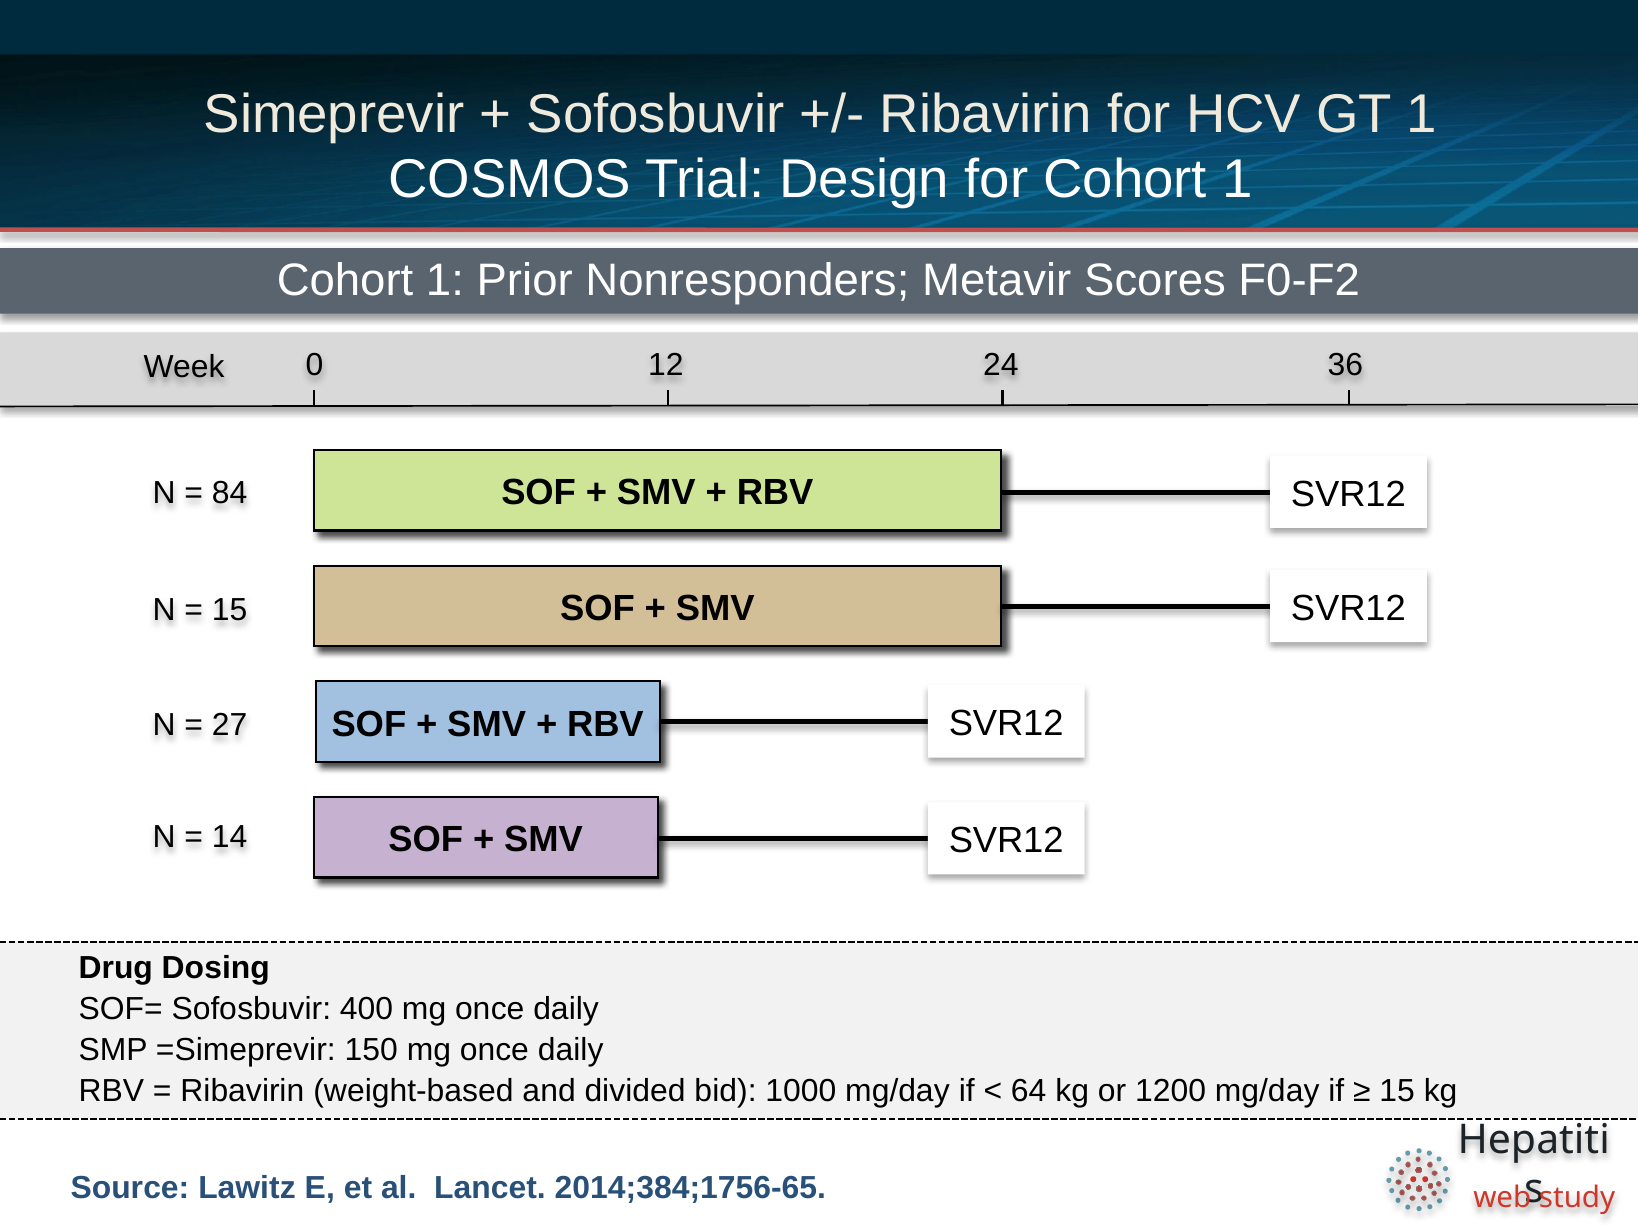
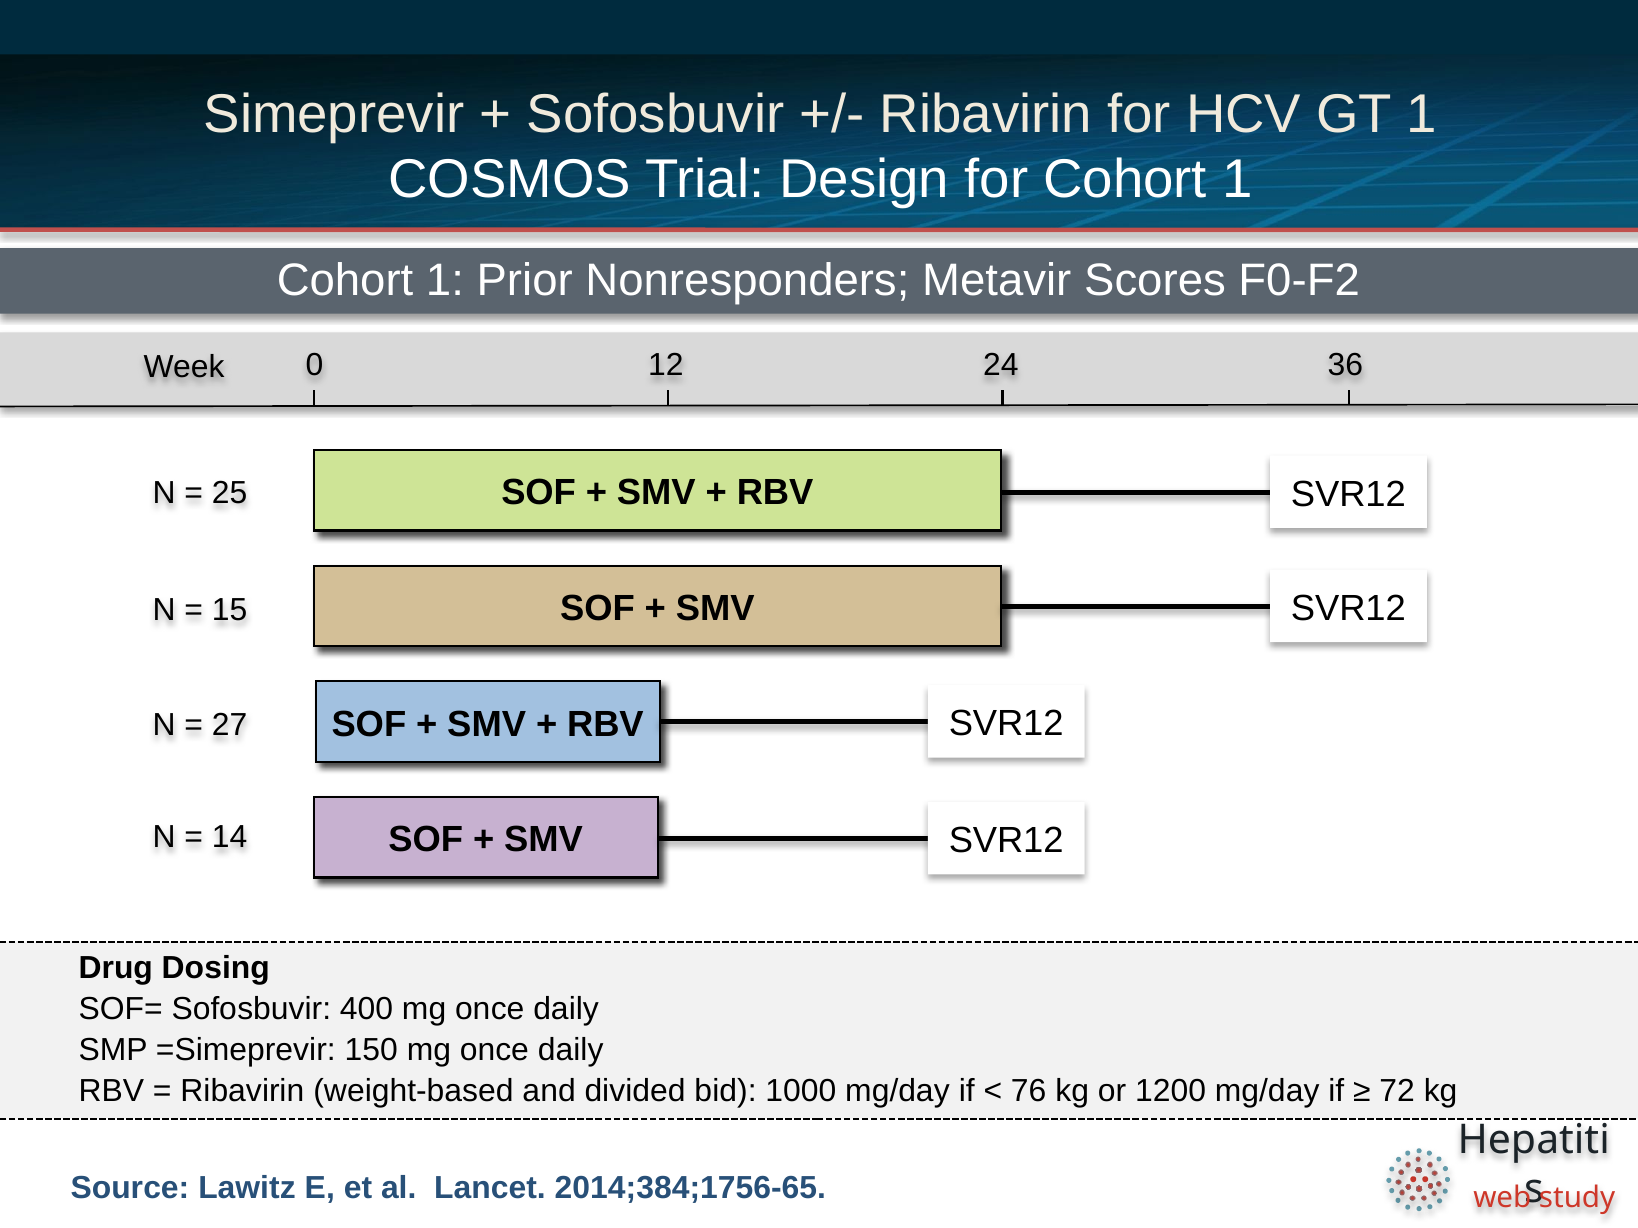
84: 84 -> 25 (230, 493)
64: 64 -> 76 (1029, 1092)
15: 15 -> 72 (1397, 1092)
